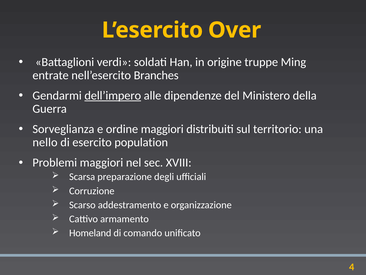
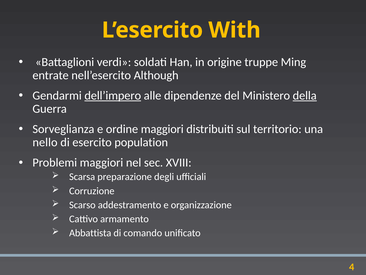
Over: Over -> With (235, 30)
Branches: Branches -> Although (156, 75)
della underline: none -> present (305, 95)
Homeland: Homeland -> Abbattista (90, 233)
